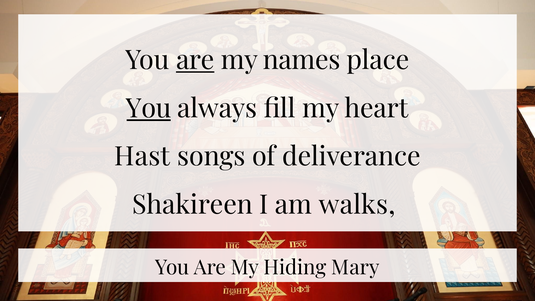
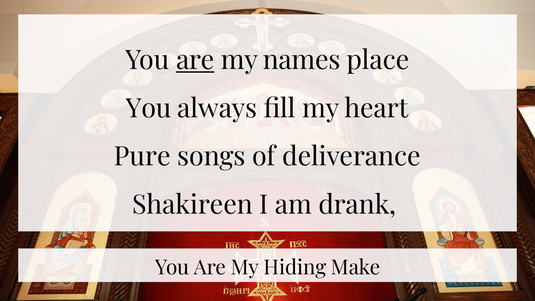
You underline: present -> none (149, 109)
Hast: Hast -> Pure (142, 157)
walks: walks -> drank (357, 205)
Mary: Mary -> Make (356, 268)
